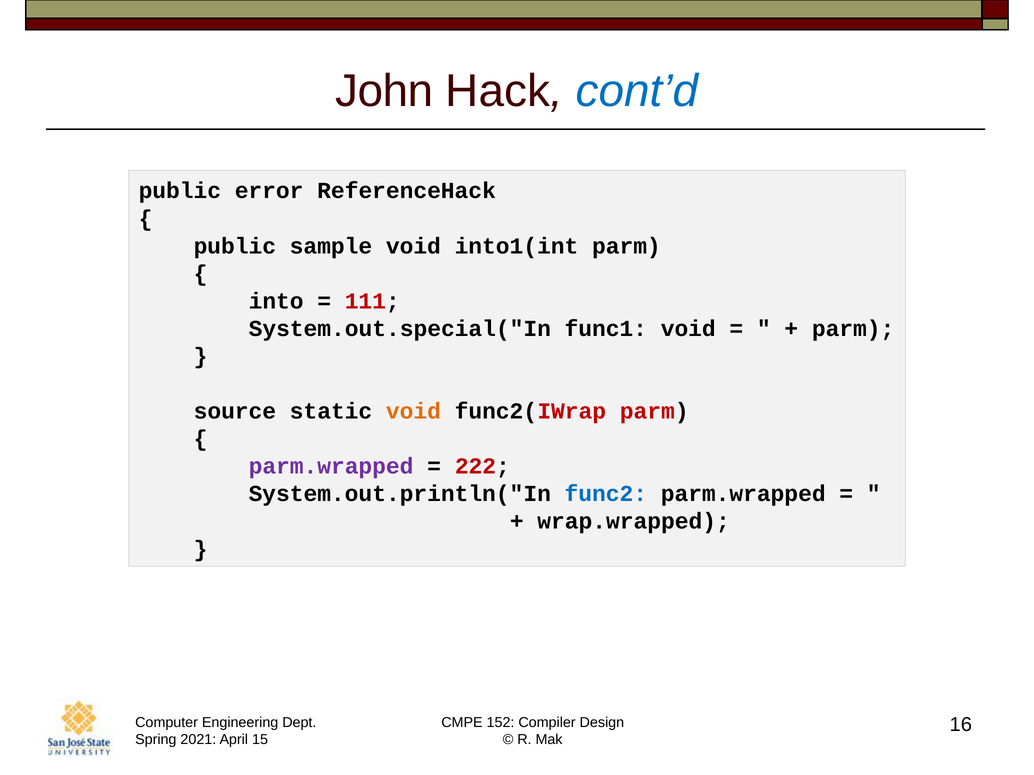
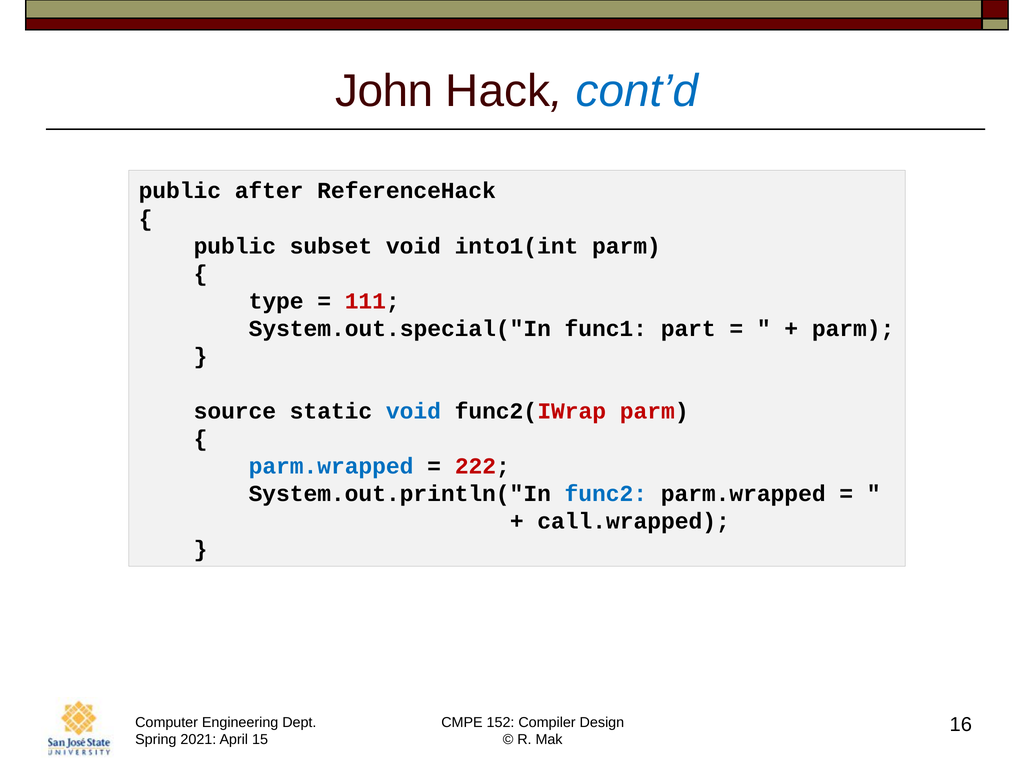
error: error -> after (269, 191)
sample: sample -> subset (331, 246)
into: into -> type (276, 301)
func1 void: void -> part (688, 329)
void colour: orange -> blue (413, 412)
parm.wrapped colour: purple -> blue (331, 467)
wrap.wrapped: wrap.wrapped -> call.wrapped (634, 522)
